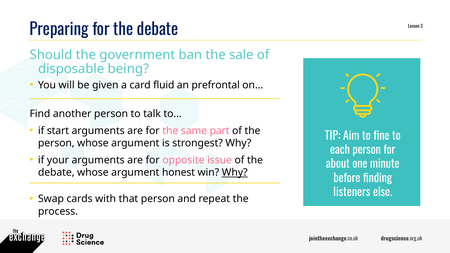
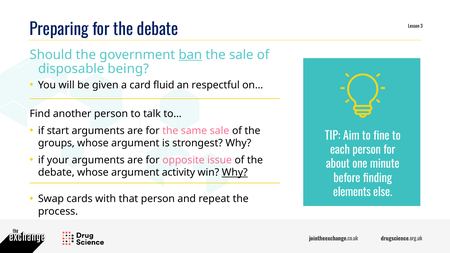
ban underline: none -> present (190, 55)
prefrontal: prefrontal -> respectful (216, 85)
same part: part -> sale (220, 131)
person: person -> groups (56, 143)
honest: honest -> activity (179, 173)
listeners: listeners -> elements (352, 192)
